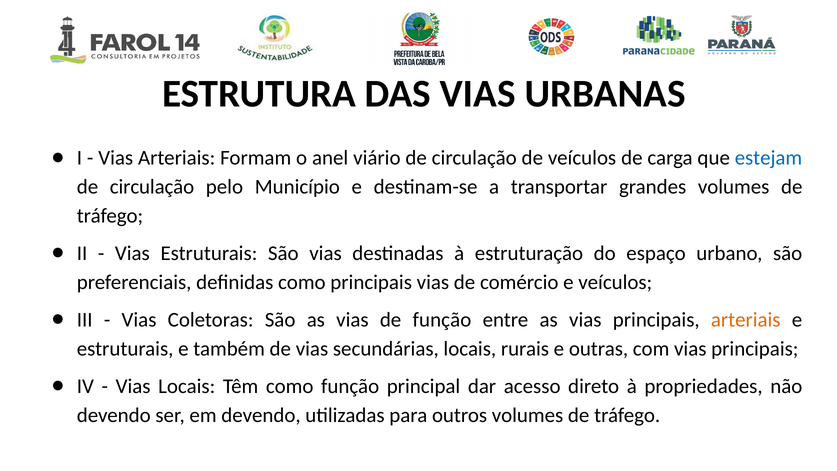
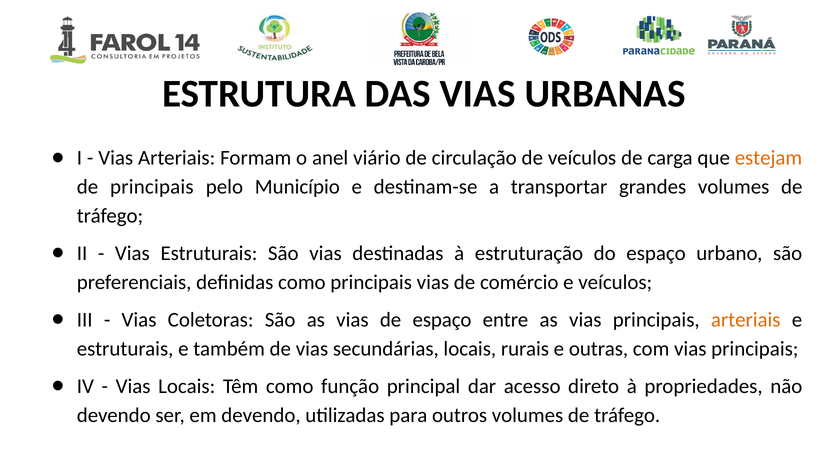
estejam colour: blue -> orange (768, 158)
circulação: circulação -> principais (152, 187)
de função: função -> espaço (442, 320)
